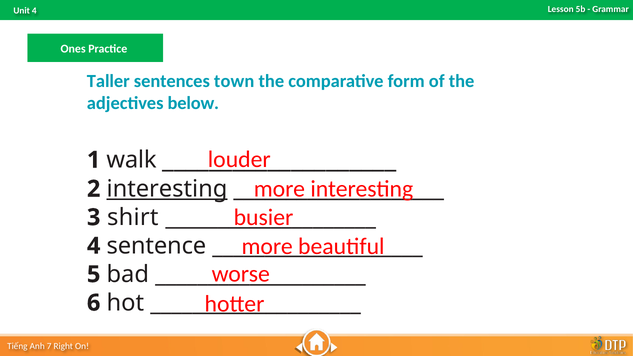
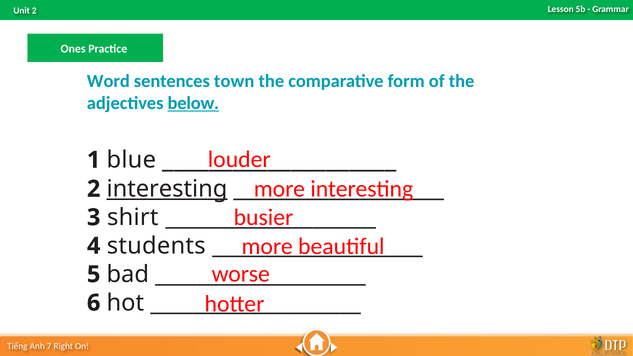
4: 4 -> 2 (34, 11)
Taller: Taller -> Word (108, 81)
below underline: none -> present (193, 103)
walk: walk -> blue (131, 160)
sentence: sentence -> students (156, 246)
